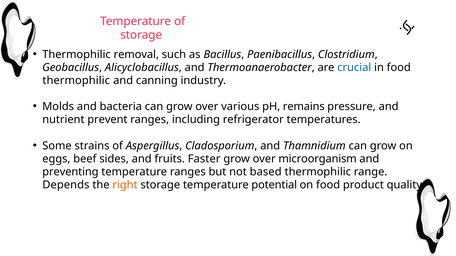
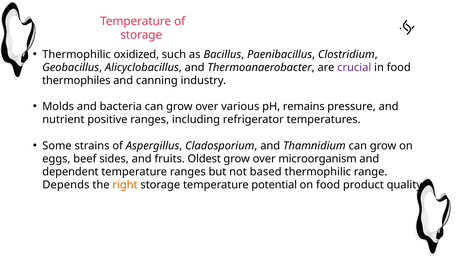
removal: removal -> oxidized (136, 55)
crucial colour: blue -> purple (354, 68)
thermophilic: thermophilic -> thermophiles (76, 81)
prevent: prevent -> positive (107, 120)
Faster: Faster -> Oldest (204, 159)
preventing: preventing -> dependent (70, 172)
